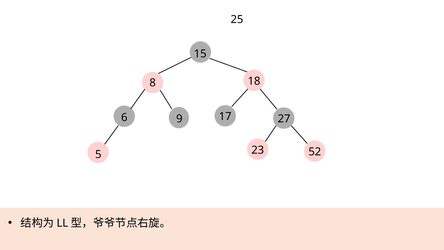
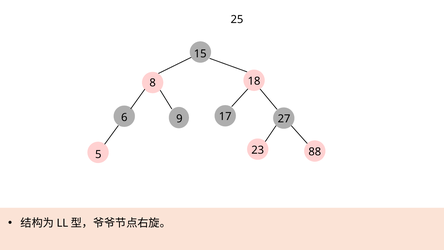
52: 52 -> 88 (315, 152)
